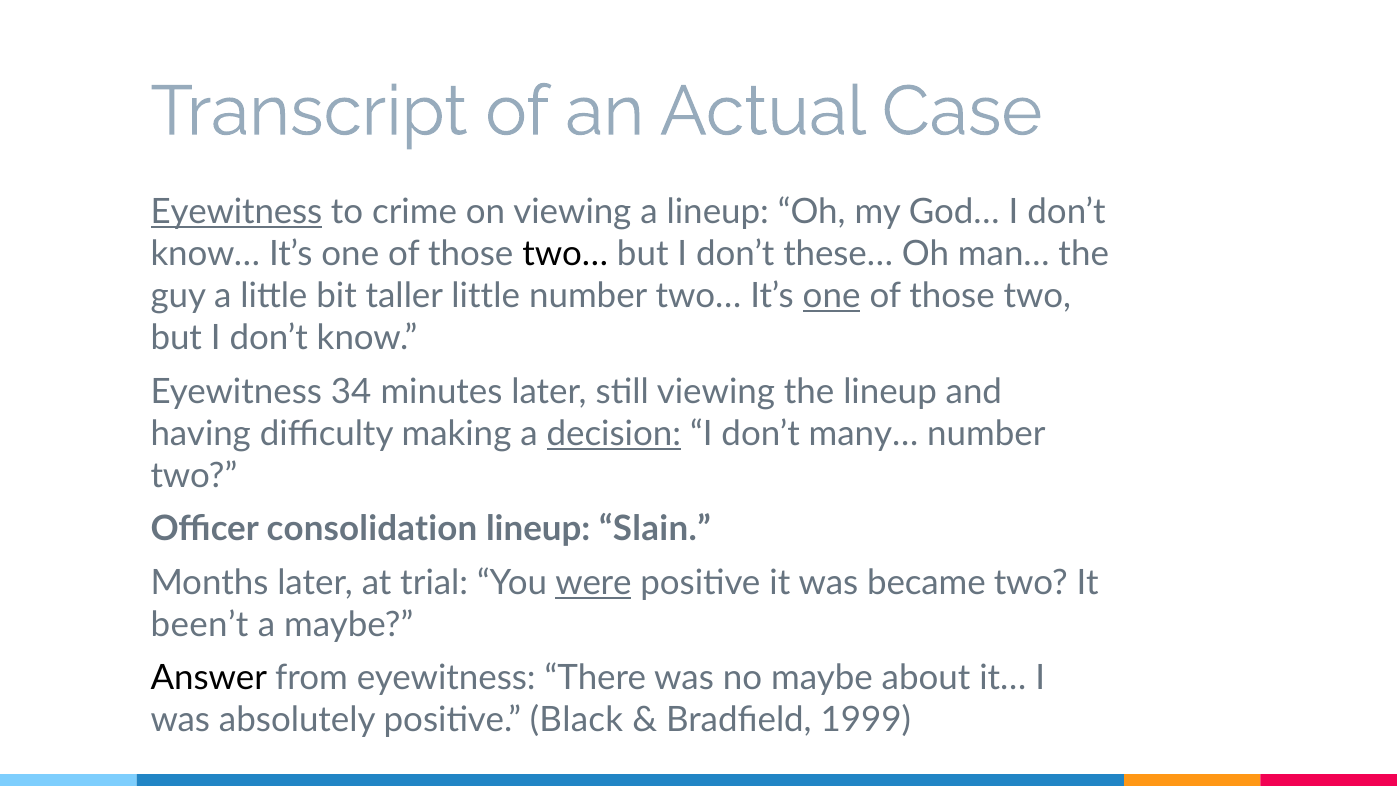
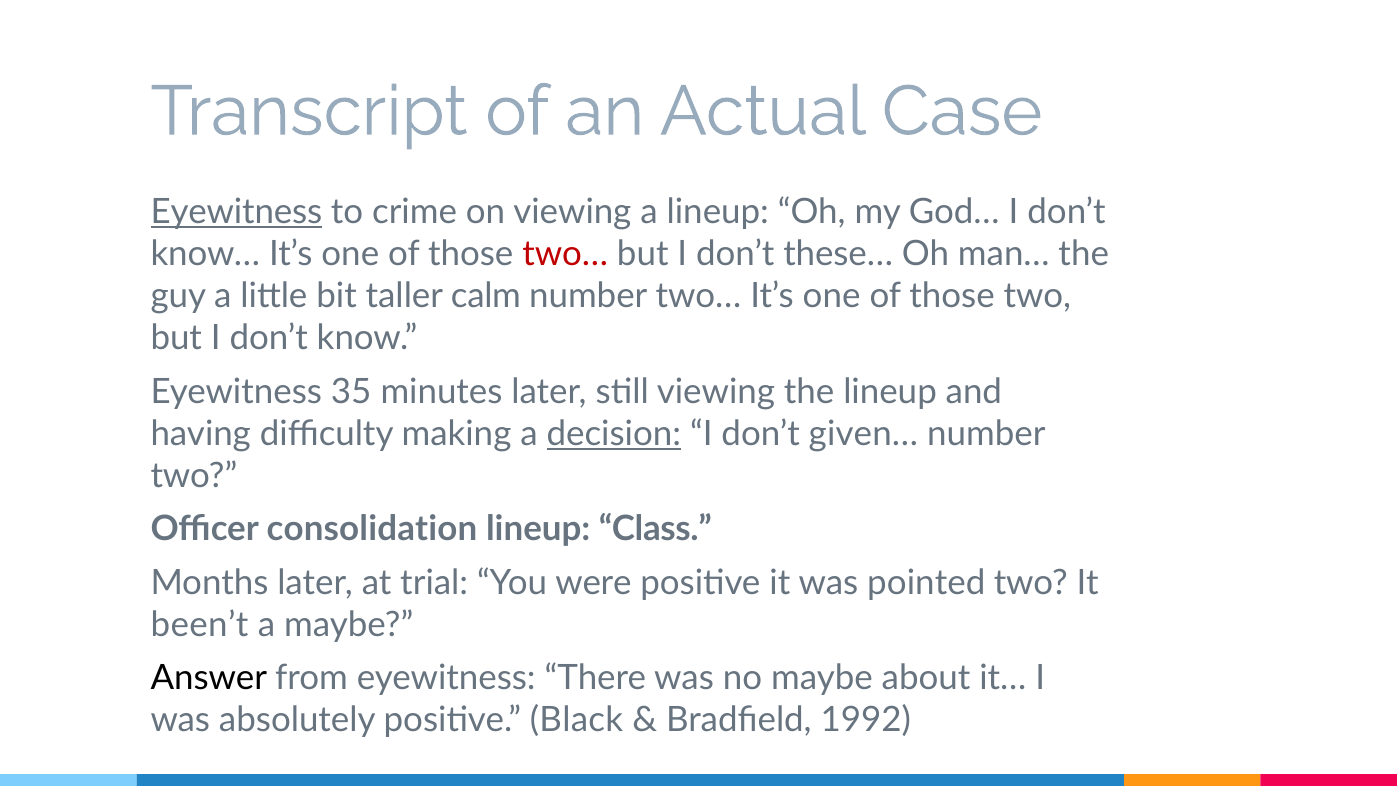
two… colour: black -> red (565, 254)
taller little: little -> calm (486, 296)
one underline: present -> none (832, 296)
34: 34 -> 35 (351, 392)
many…: many… -> given… (863, 434)
Slain: Slain -> Class (655, 529)
were underline: present -> none (593, 583)
became: became -> pointed (926, 583)
1999: 1999 -> 1992 (866, 720)
